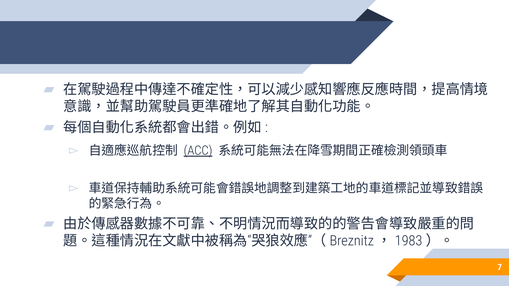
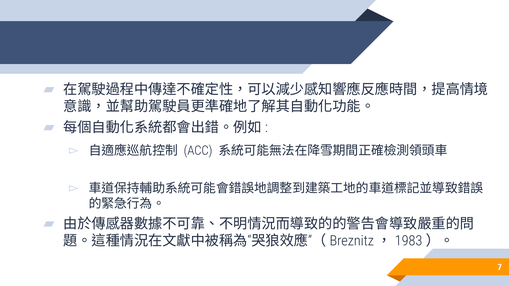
ACC underline: present -> none (198, 151)
